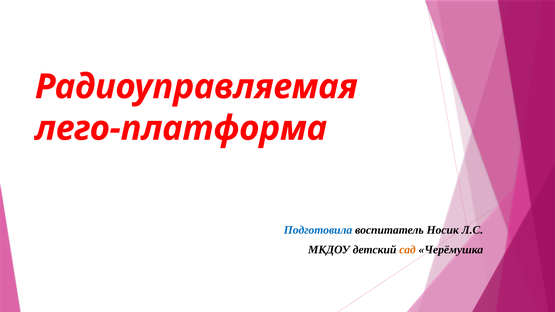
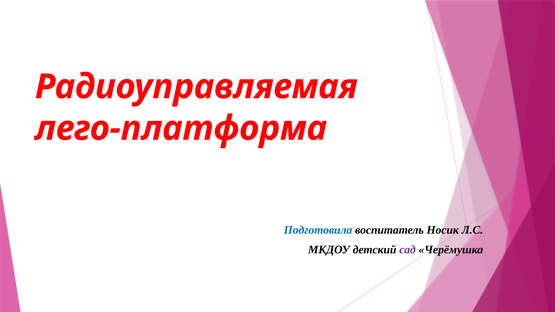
сад colour: orange -> purple (408, 250)
